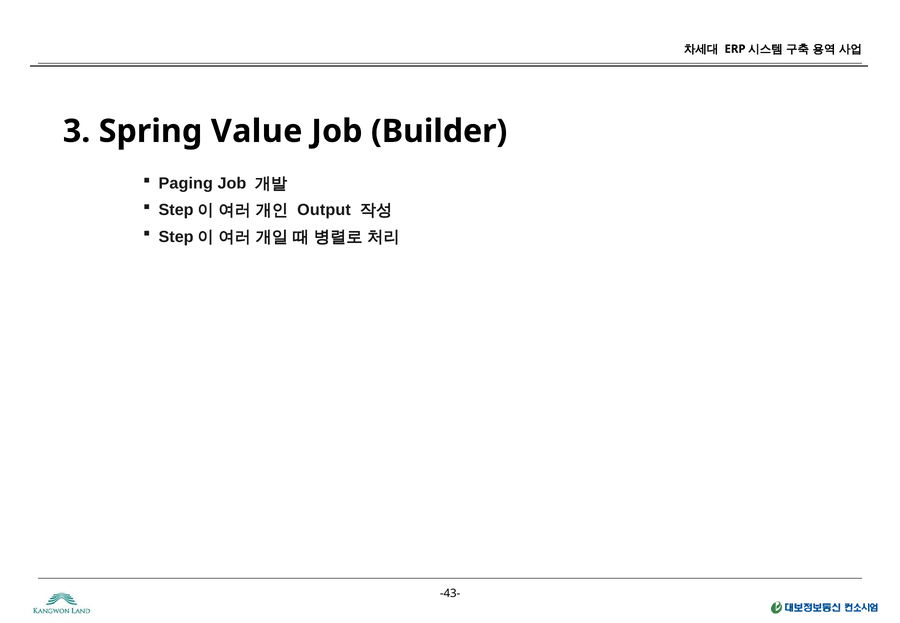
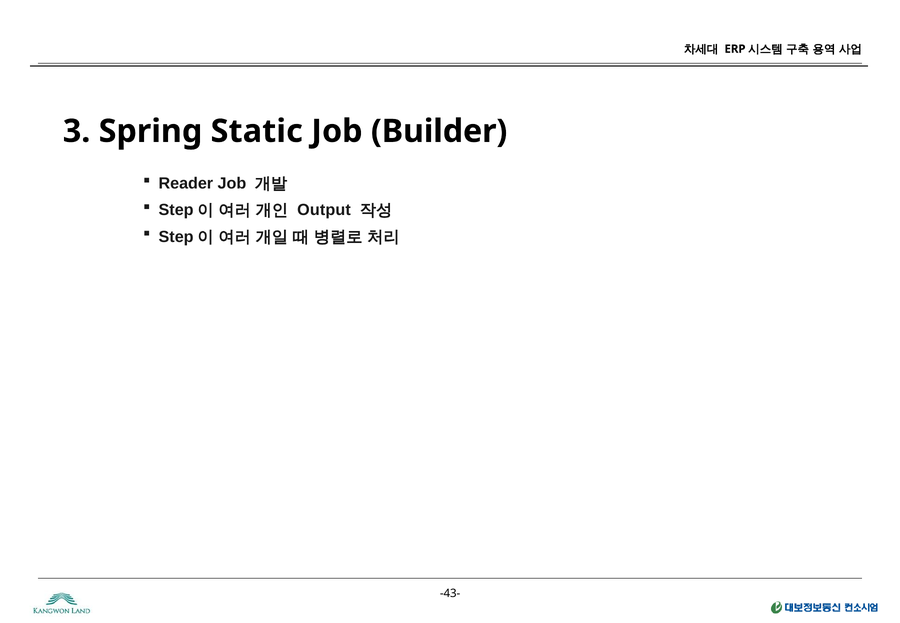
Value: Value -> Static (257, 131)
Paging: Paging -> Reader (186, 183)
